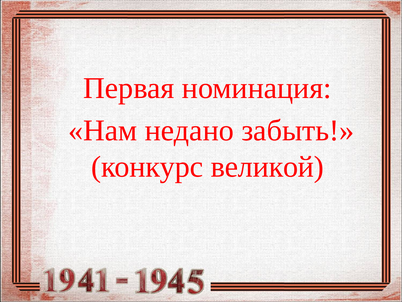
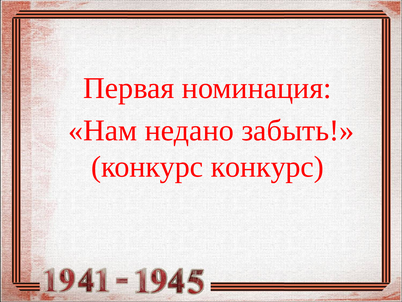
конкурс великой: великой -> конкурс (267, 167)
